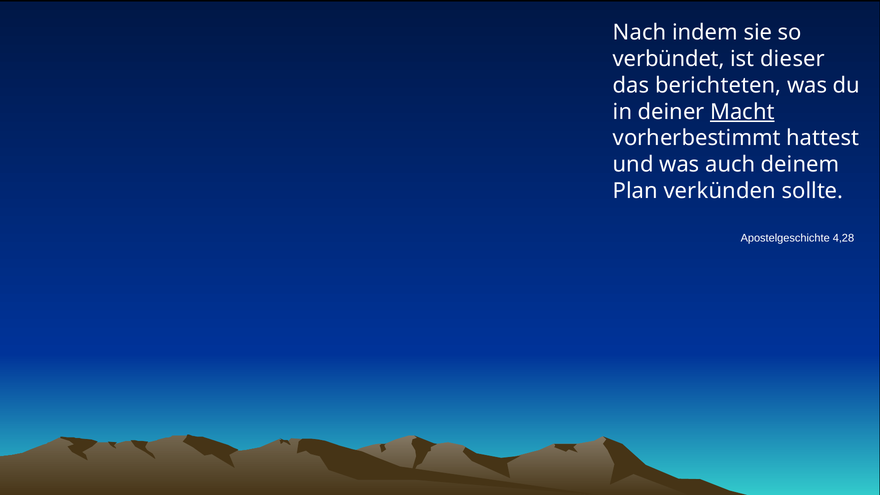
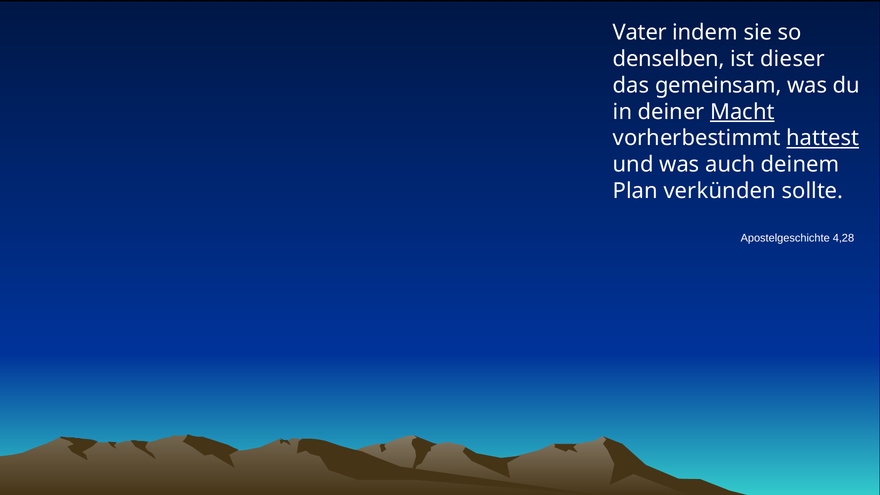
Nach: Nach -> Vater (640, 33)
verbündet: verbündet -> denselben (669, 59)
berichteten: berichteten -> gemeinsam (718, 85)
hattest underline: none -> present (823, 138)
